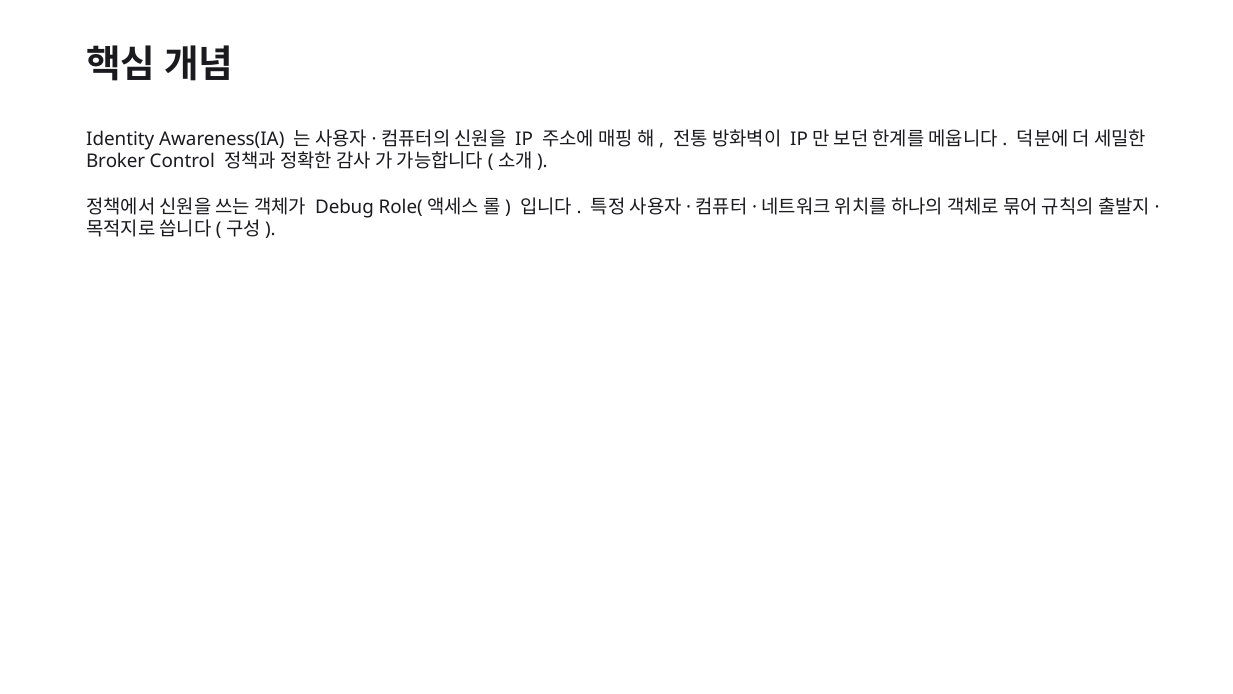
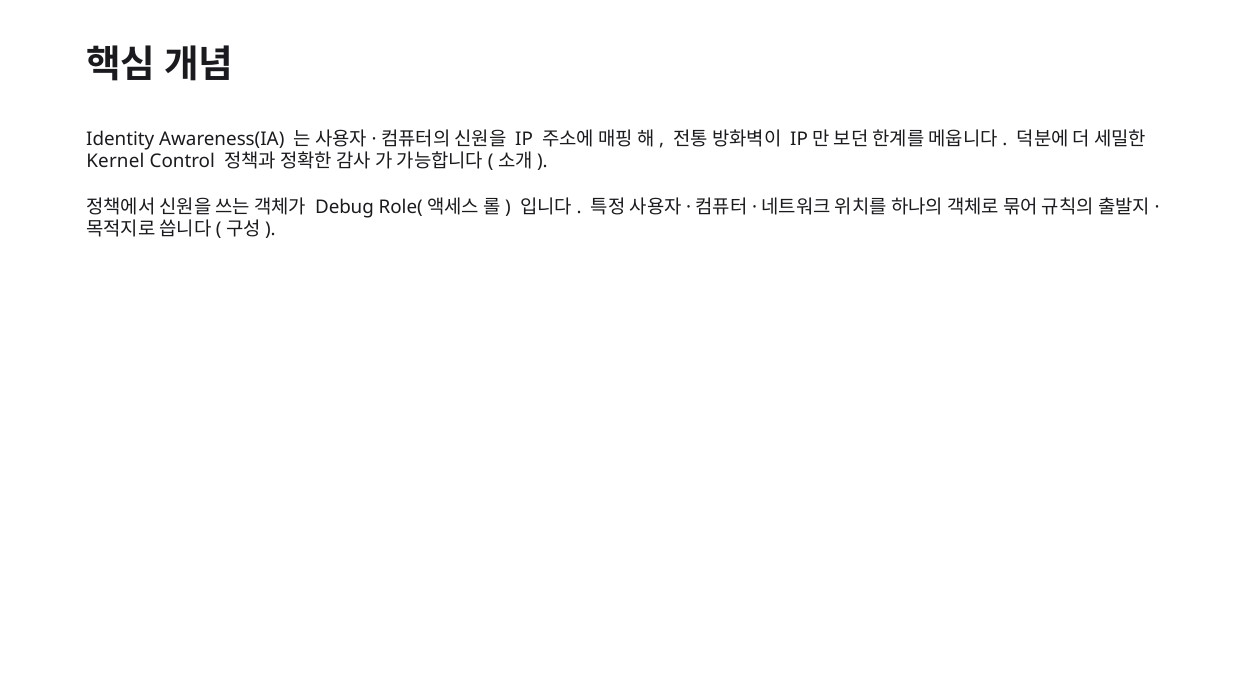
Broker: Broker -> Kernel (115, 162)
